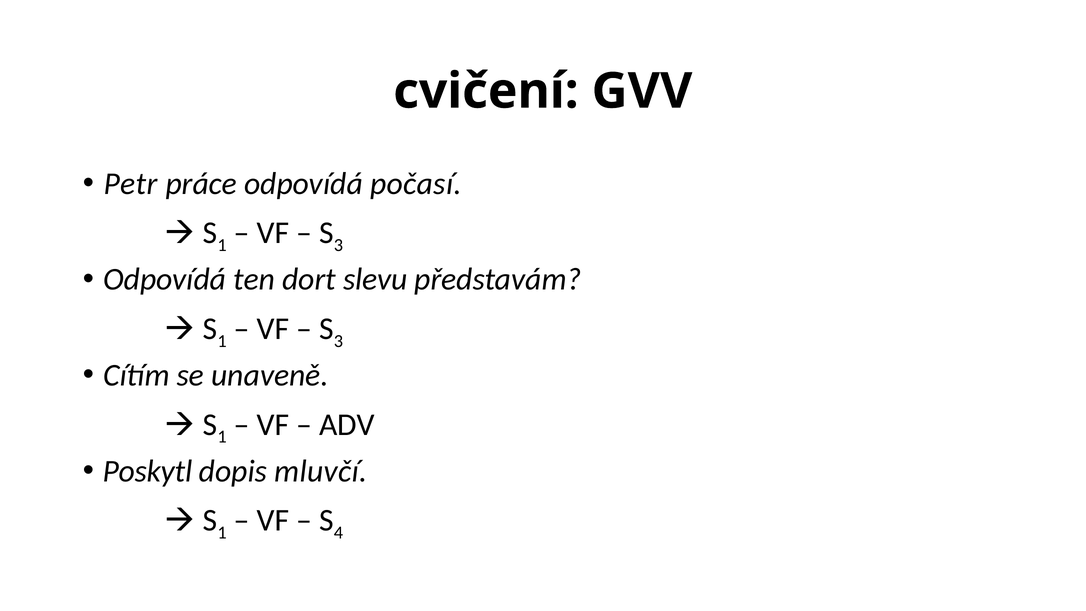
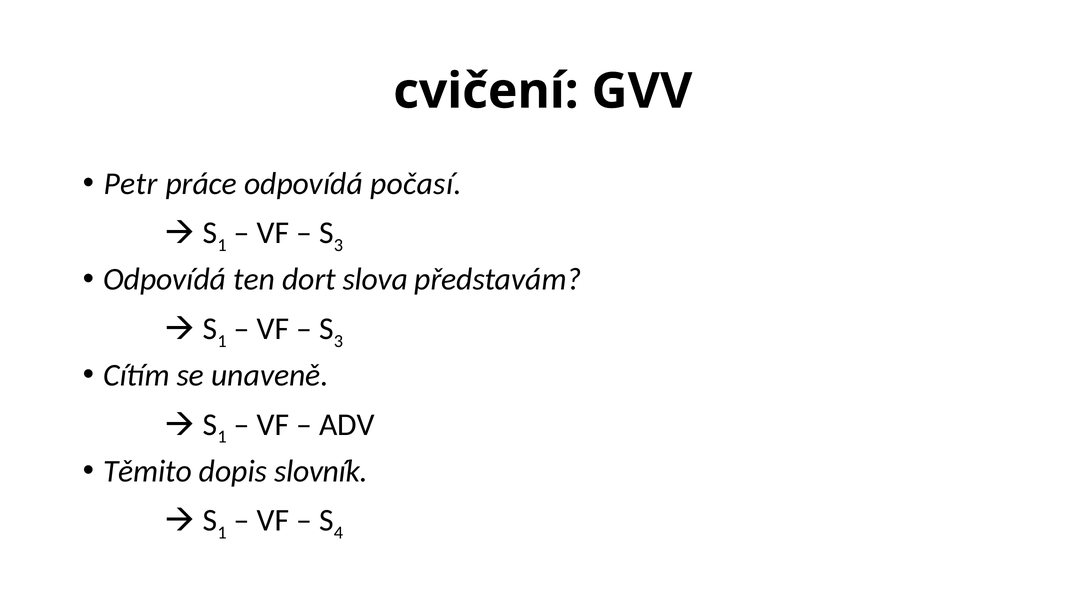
slevu: slevu -> slova (375, 279)
Poskytl: Poskytl -> Těmito (148, 471)
mluvčí: mluvčí -> slovník (321, 471)
